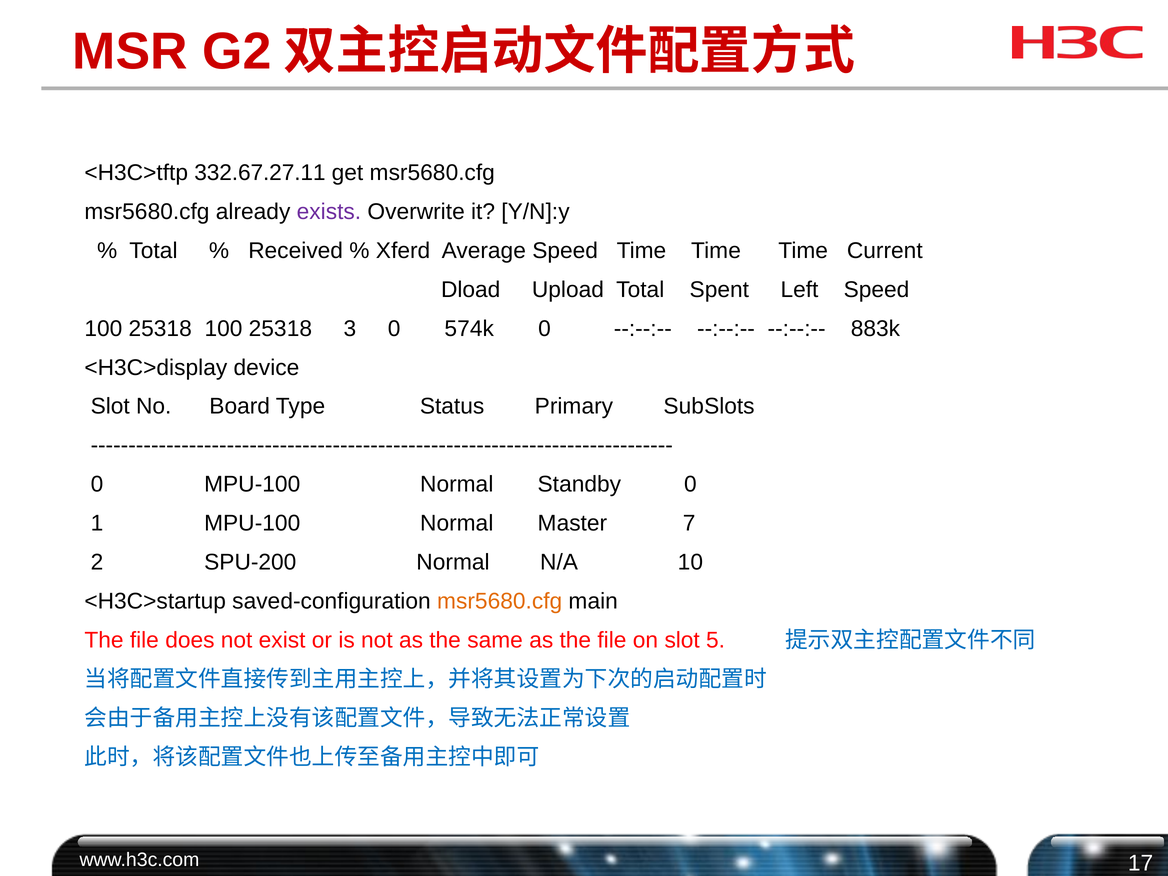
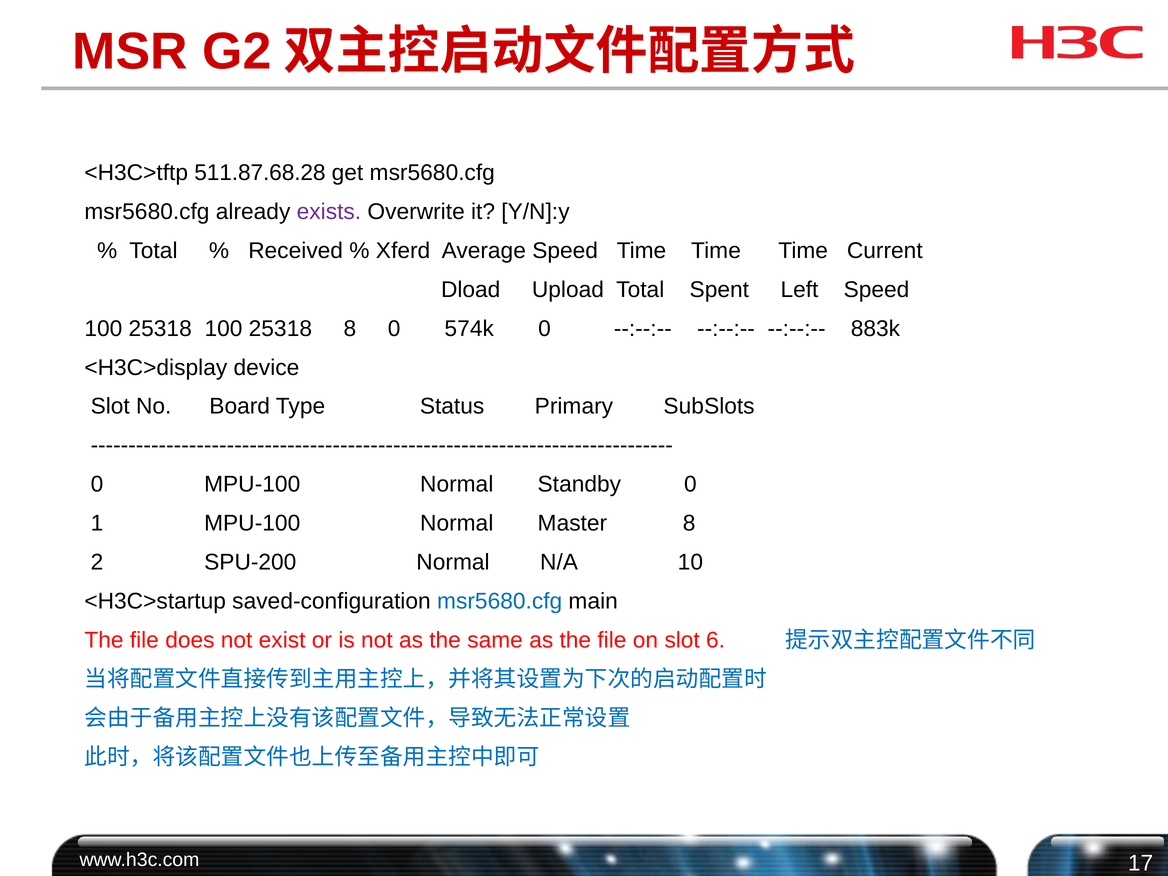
332.67.27.11: 332.67.27.11 -> 511.87.68.28 (260, 173)
25318 3: 3 -> 8 (350, 329)
Master 7: 7 -> 8 (689, 523)
msr5680.cfg colour: orange -> blue (500, 601)
5: 5 -> 6 (716, 640)
